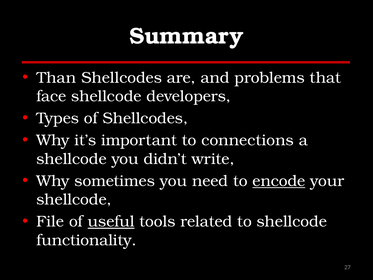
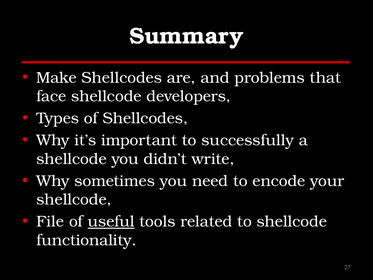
Than: Than -> Make (56, 78)
connections: connections -> successfully (248, 140)
encode underline: present -> none (279, 181)
